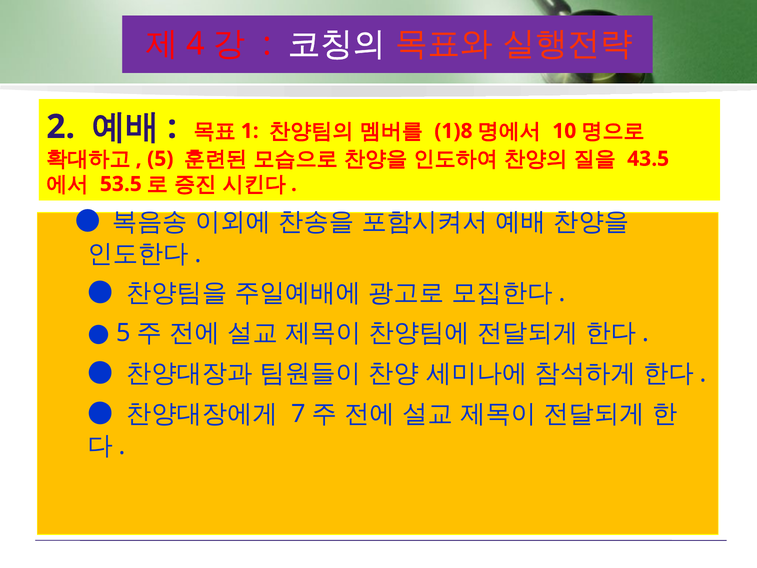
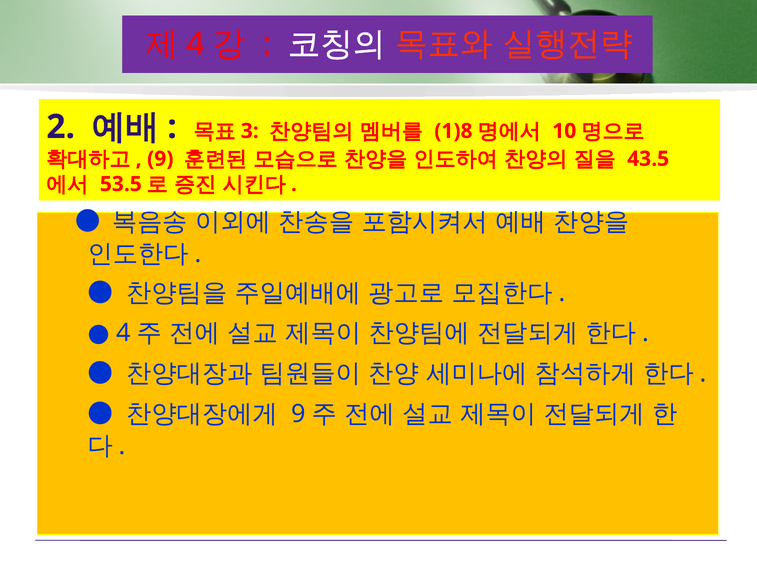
1: 1 -> 3 (250, 131)
5: 5 -> 9 (160, 159)
5: 5 -> 4 (123, 333)
7: 7 -> 9 (298, 414)
